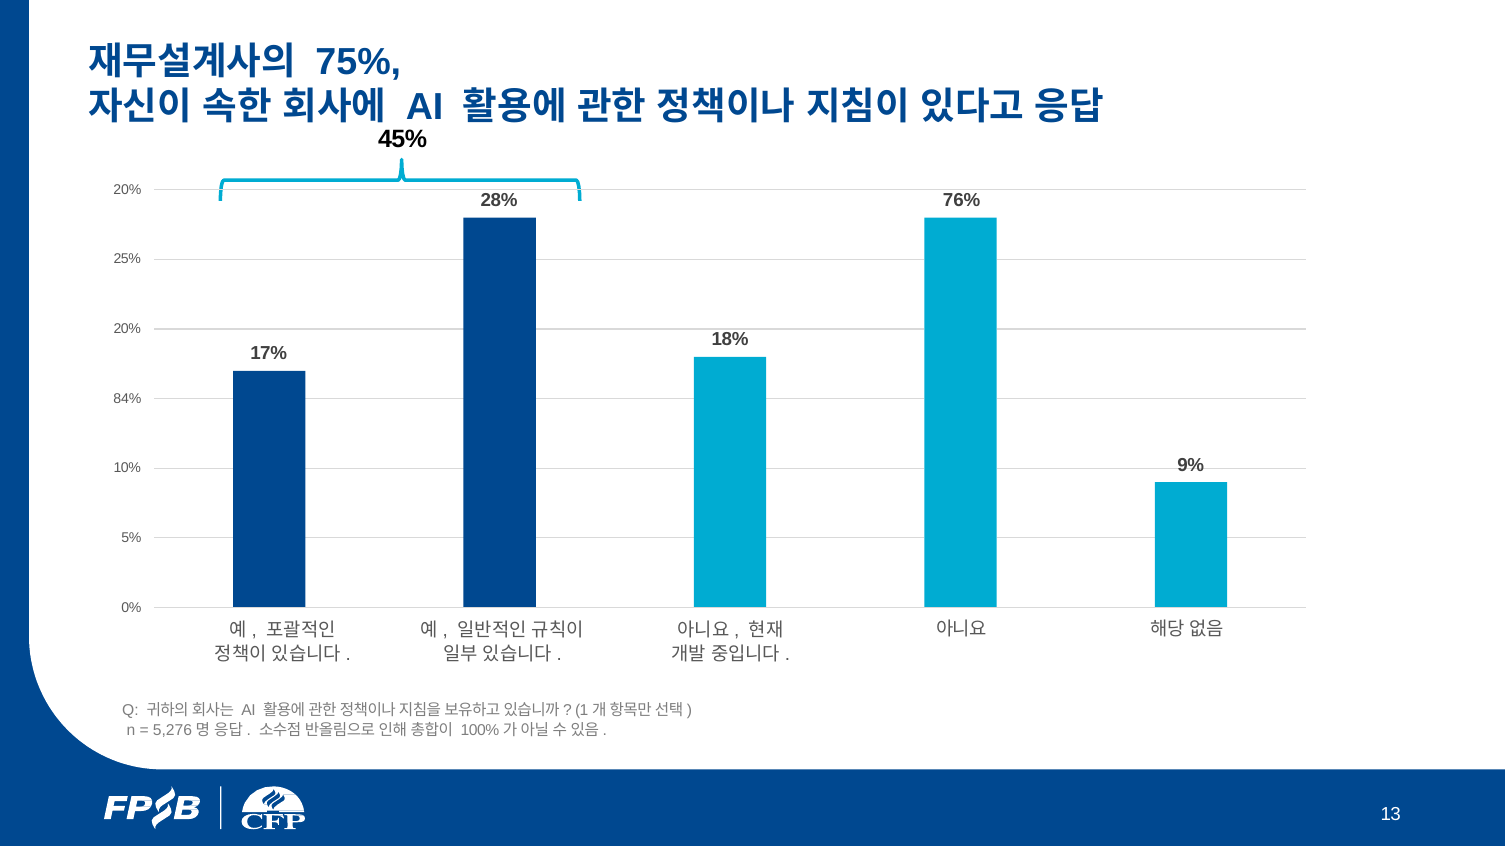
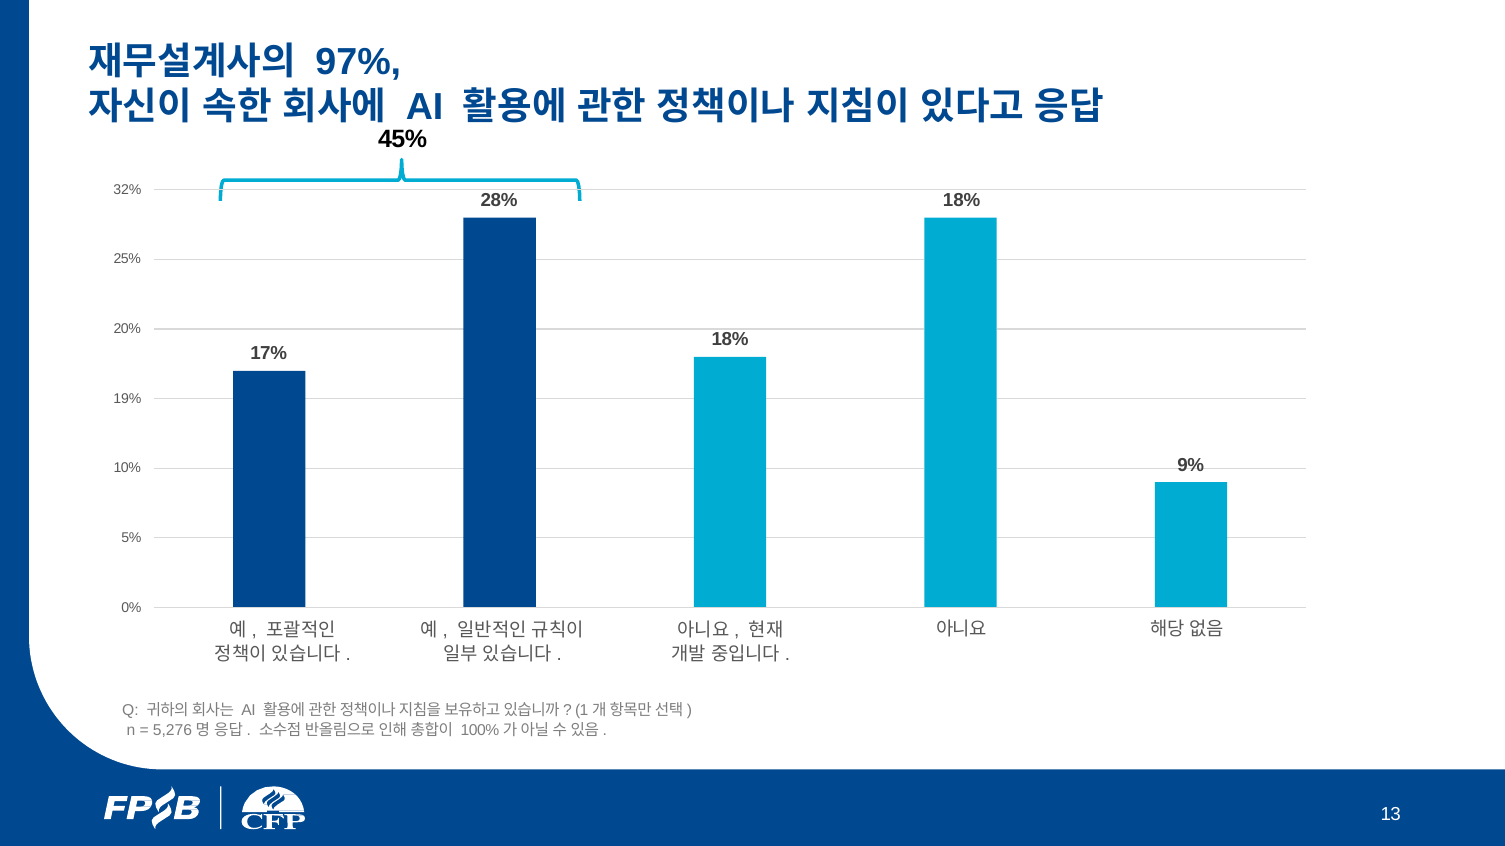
75%: 75% -> 97% (358, 62)
20%: 20% -> 32% (127, 190)
28% 76%: 76% -> 18% (962, 201)
84%: 84% -> 19% (127, 399)
